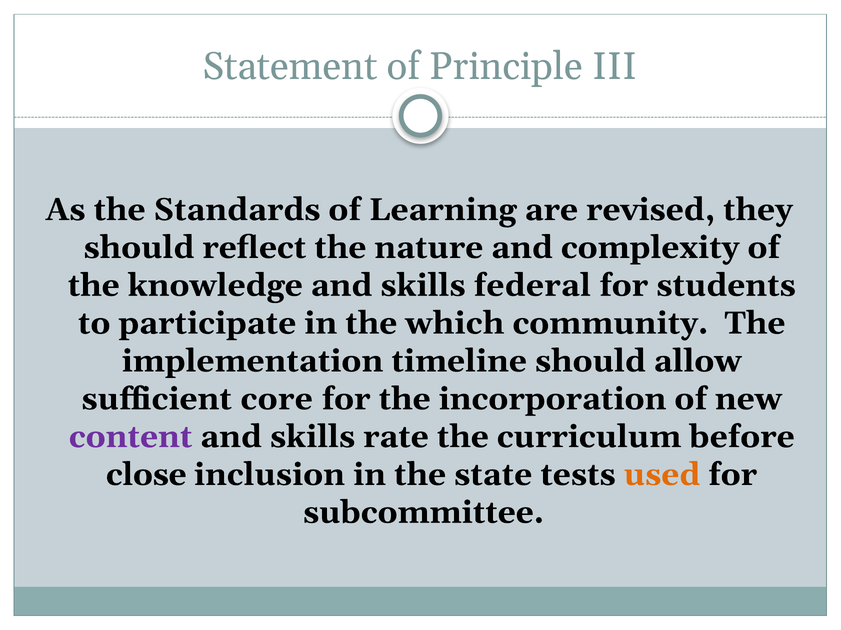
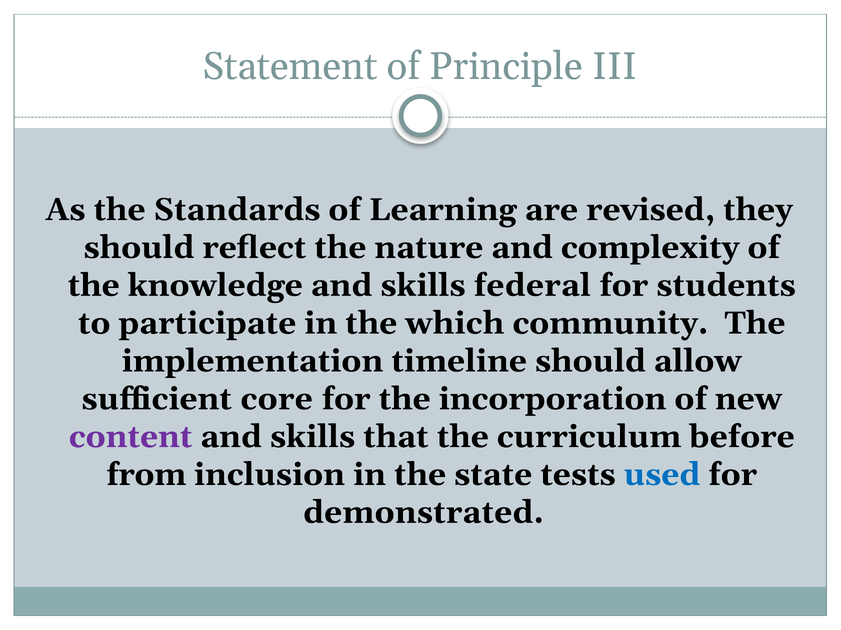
rate: rate -> that (396, 437)
close: close -> from (146, 475)
used colour: orange -> blue (662, 475)
subcommittee: subcommittee -> demonstrated (423, 513)
